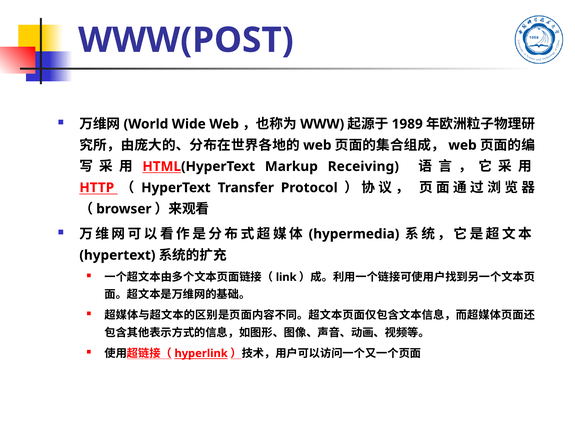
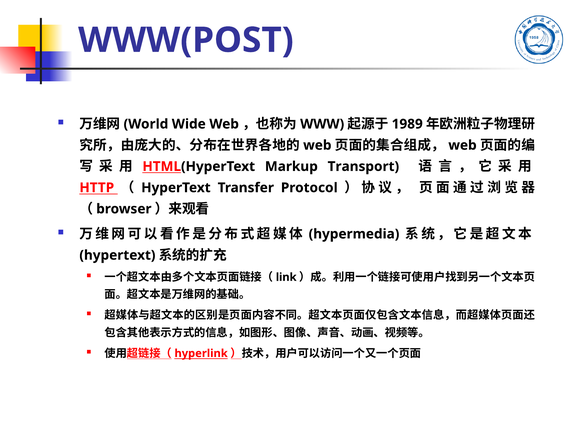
Receiving: Receiving -> Transport (363, 166)
